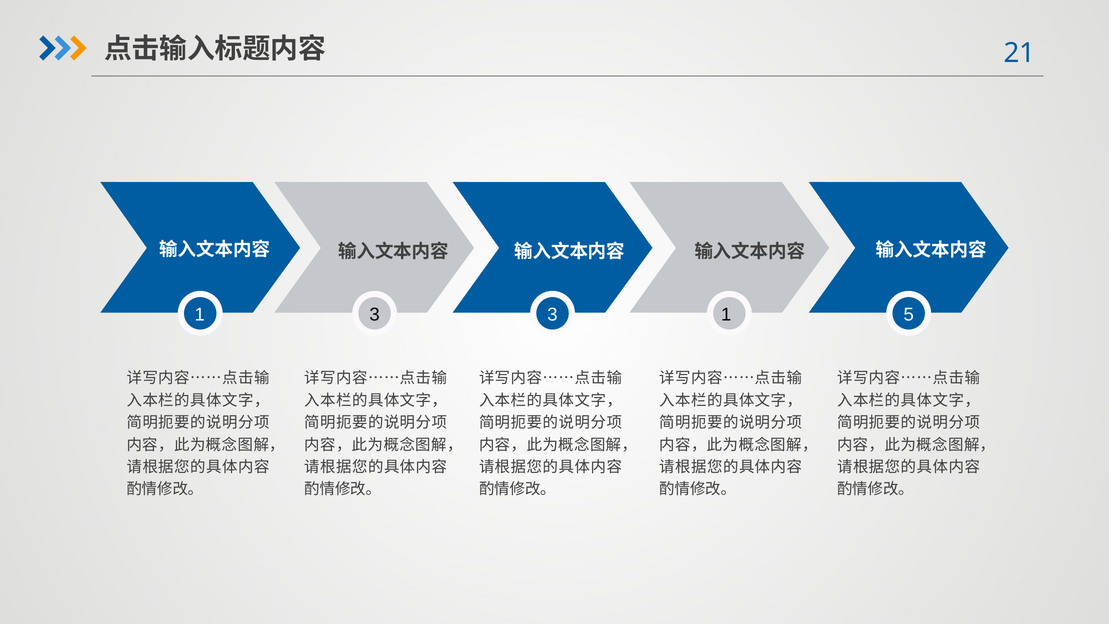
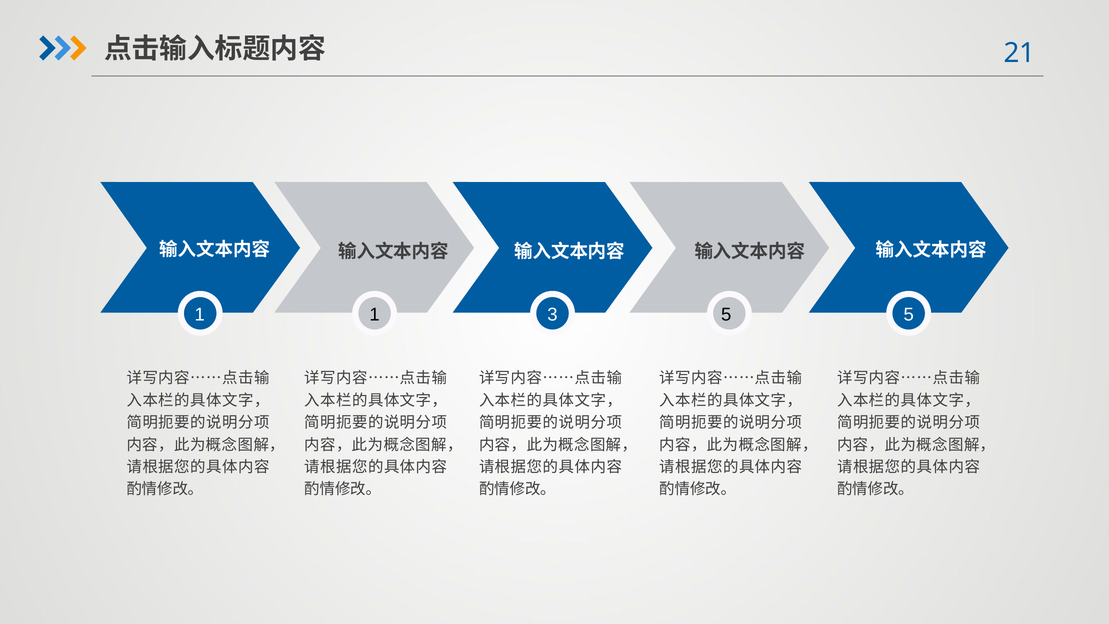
1 3: 3 -> 1 (375, 315)
3 1: 1 -> 5 (726, 315)
